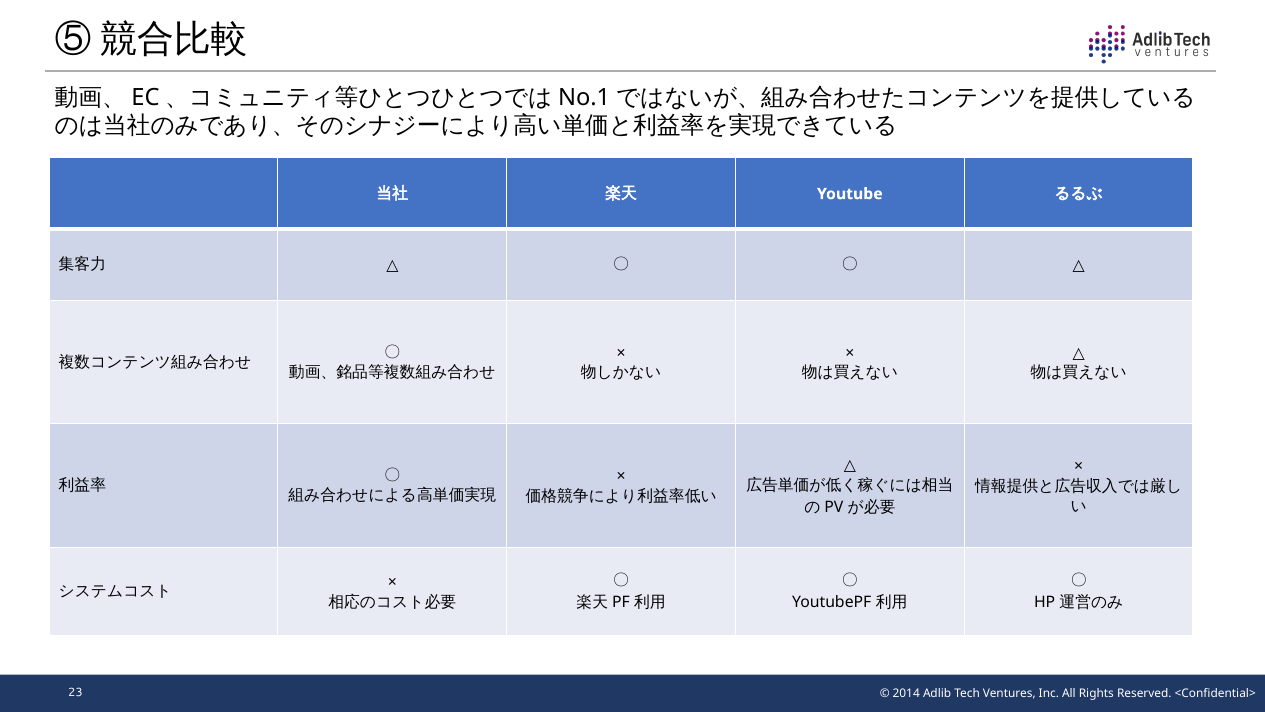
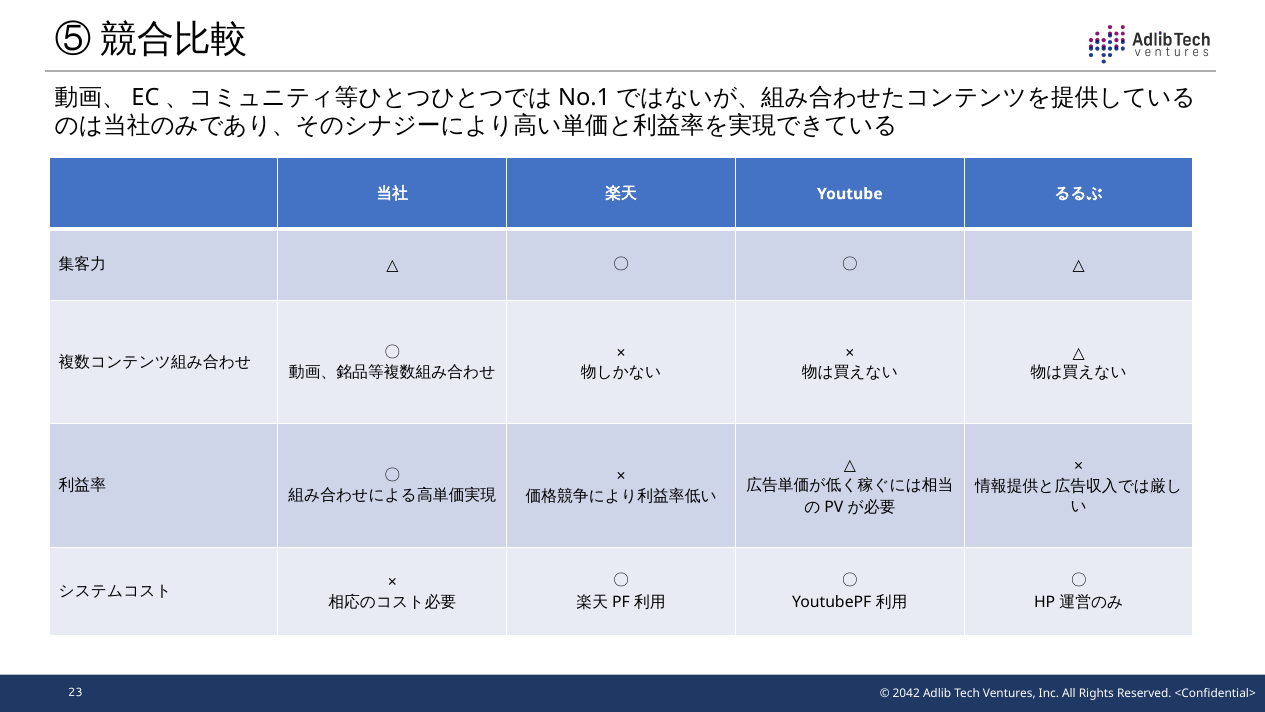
2014: 2014 -> 2042 (906, 693)
